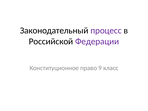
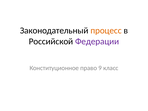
процесс colour: purple -> orange (106, 31)
